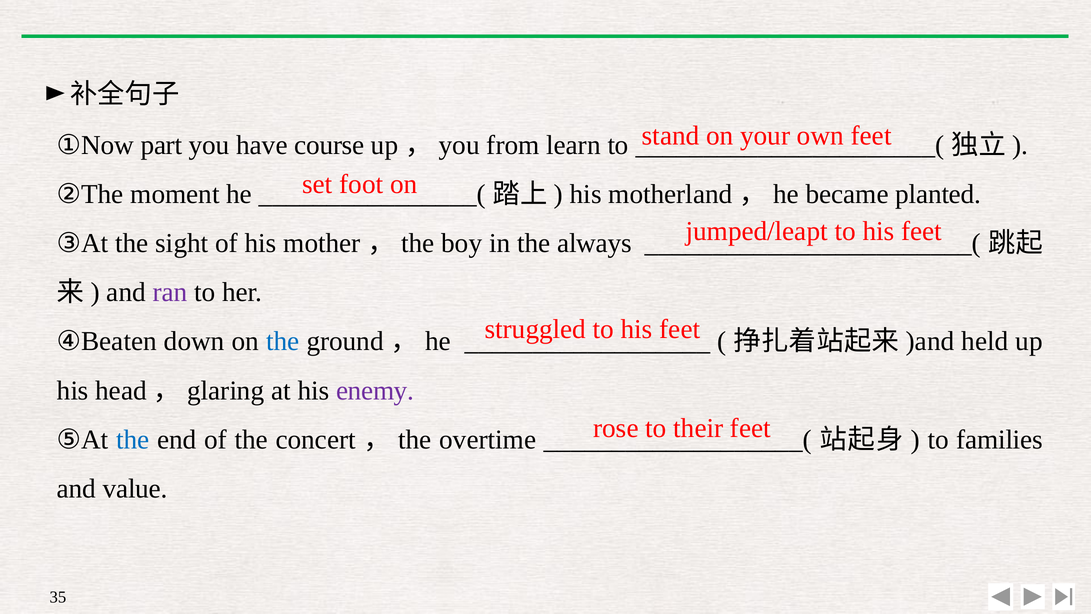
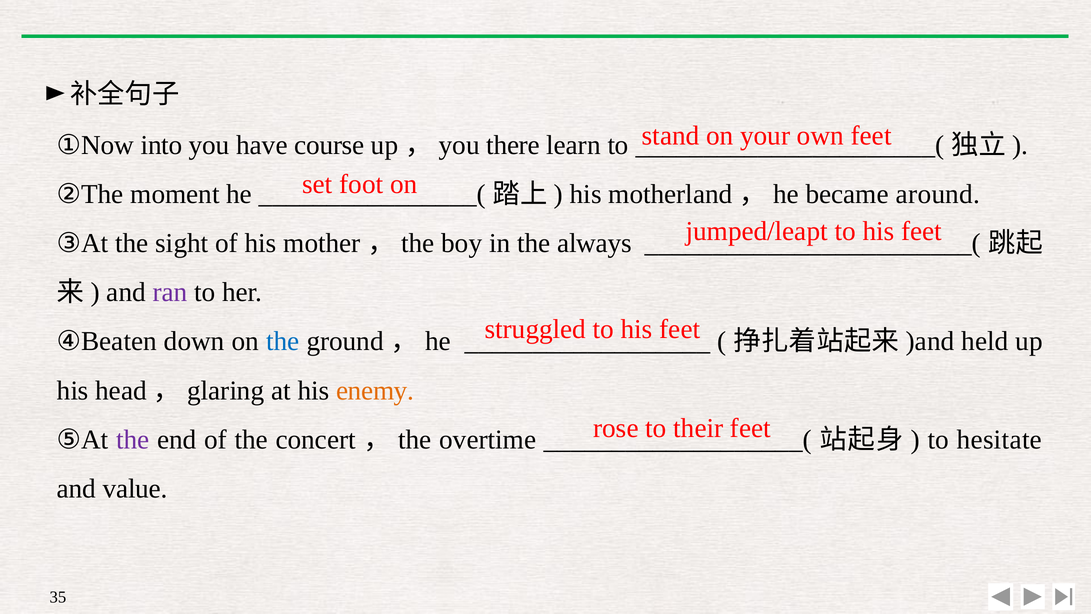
part: part -> into (162, 145)
from: from -> there (513, 145)
planted: planted -> around (938, 194)
enemy colour: purple -> orange (375, 390)
the colour: blue -> purple (133, 440)
families: families -> hesitate (999, 440)
